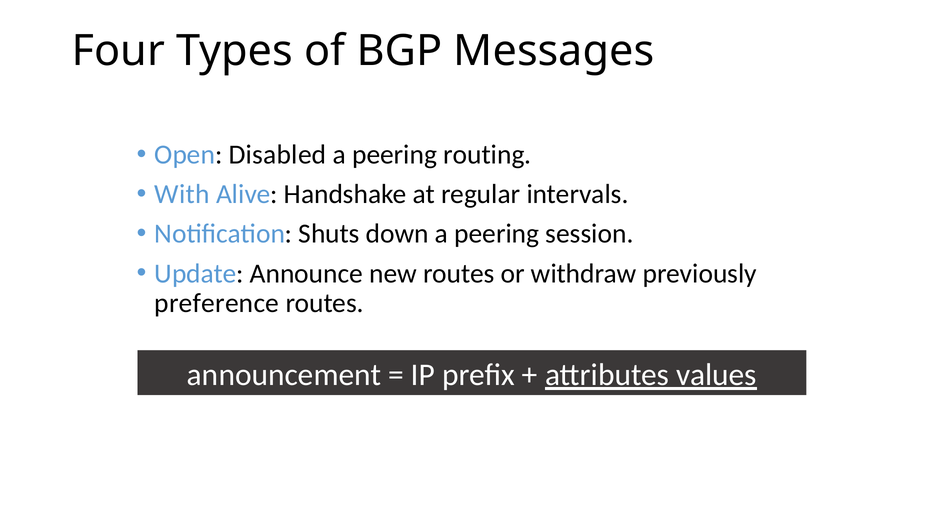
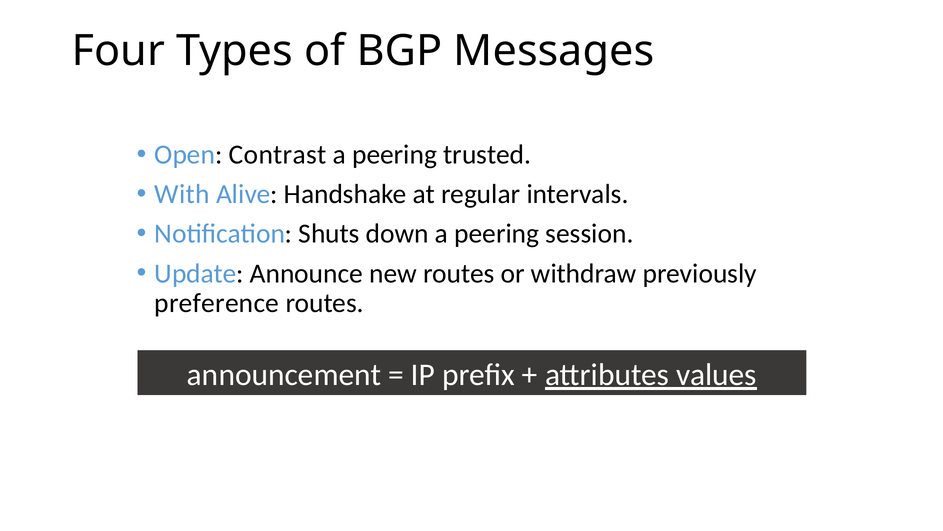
Disabled: Disabled -> Contrast (278, 155)
routing: routing -> trusted (487, 155)
